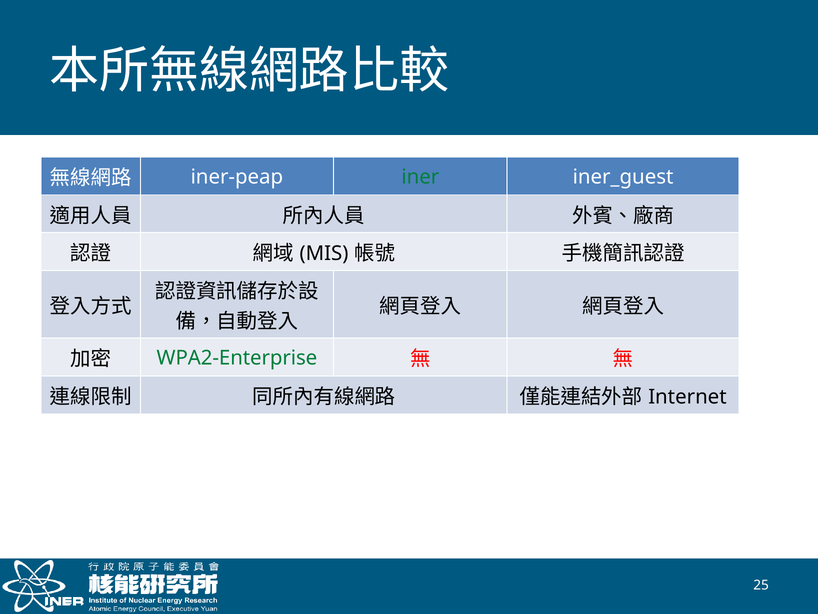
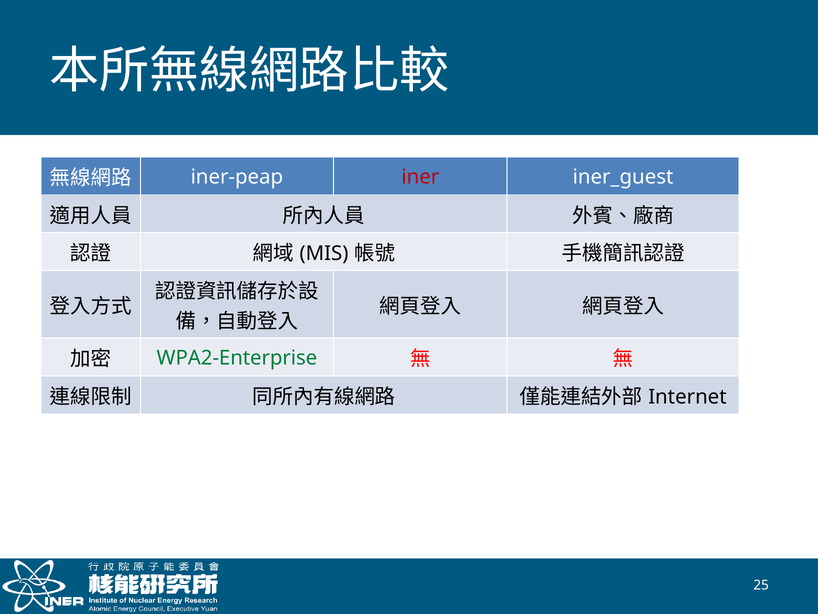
iner colour: green -> red (420, 177)
